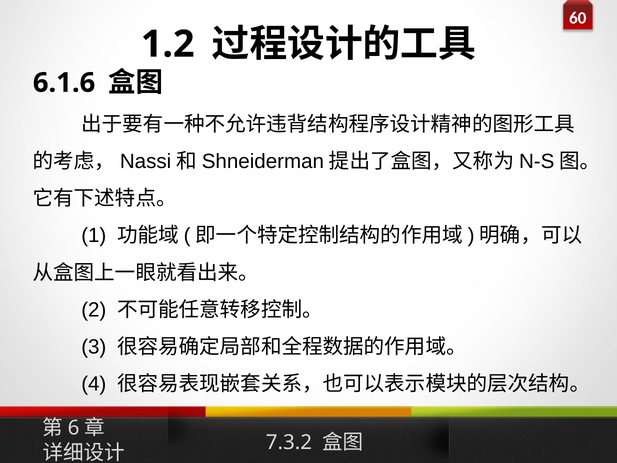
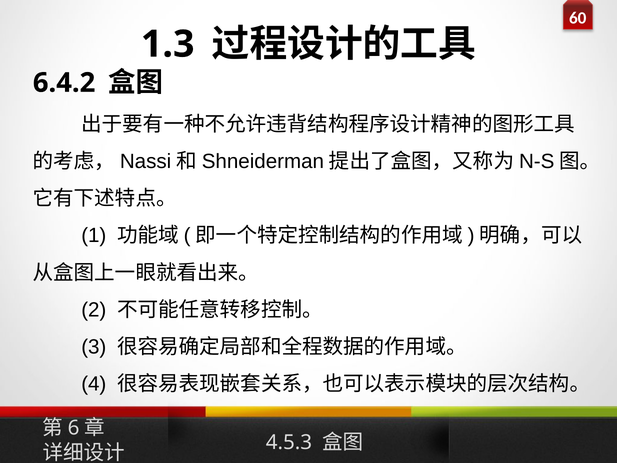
1.2: 1.2 -> 1.3 (168, 44)
6.1.6: 6.1.6 -> 6.4.2 (64, 83)
7.3.2: 7.3.2 -> 4.5.3 (289, 442)
